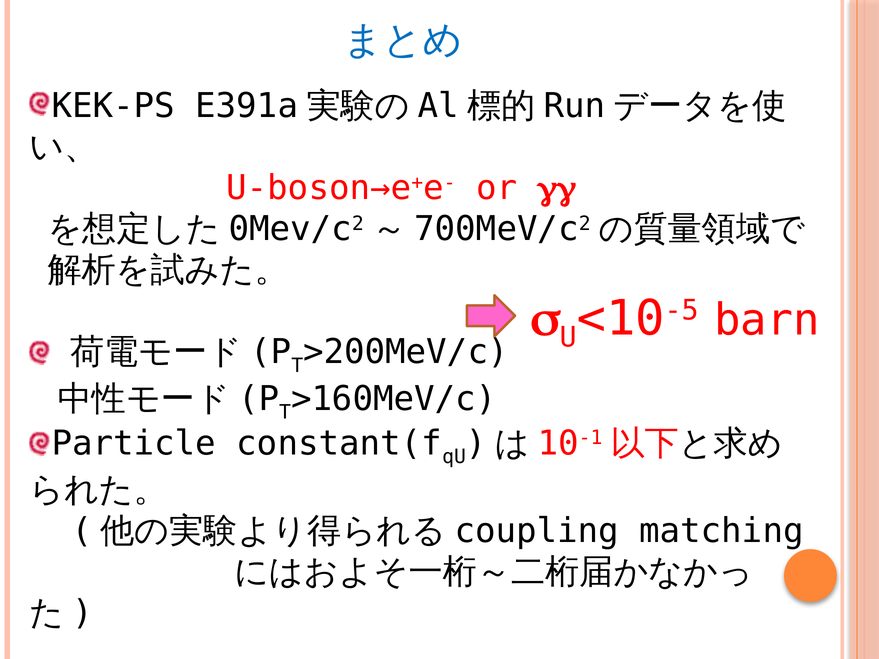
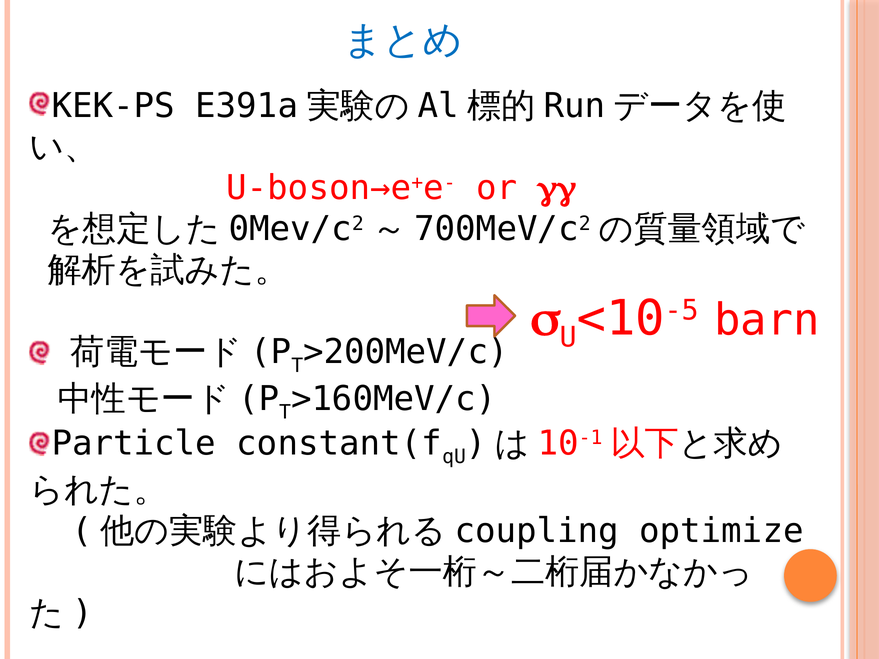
matching: matching -> optimize (721, 531)
